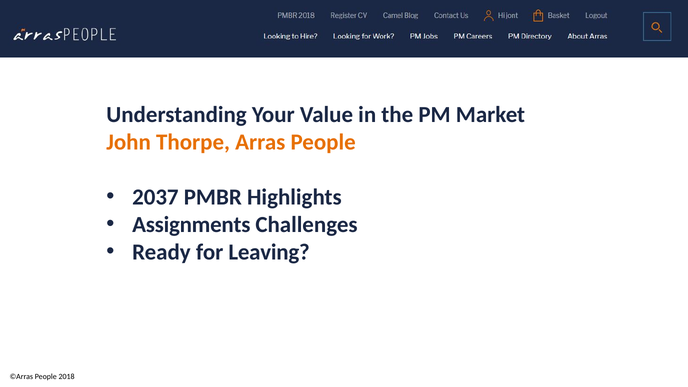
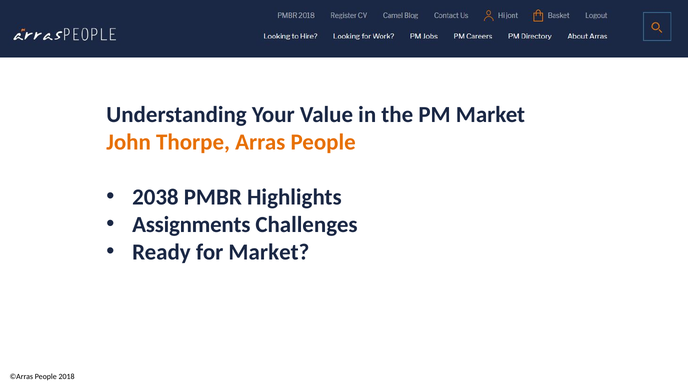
2037: 2037 -> 2038 (155, 197)
for Leaving: Leaving -> Market (269, 252)
